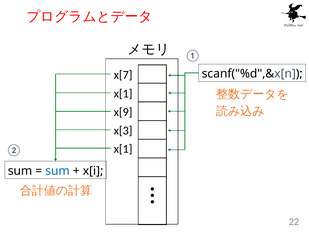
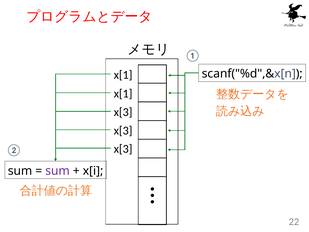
x[7: x[7 -> x[1 (123, 75)
x[9: x[9 -> x[3 (123, 112)
x[1: x[1 -> x[3 (123, 149)
sum colour: blue -> purple (57, 171)
